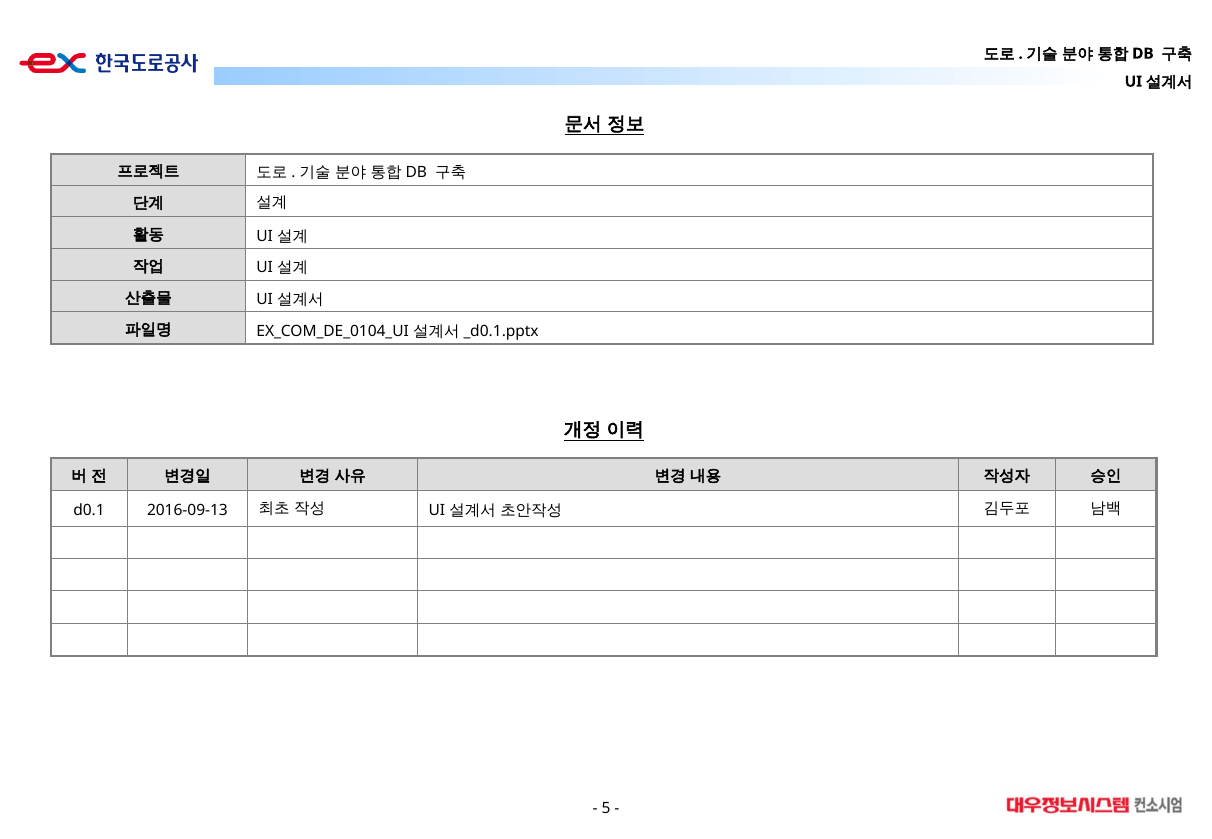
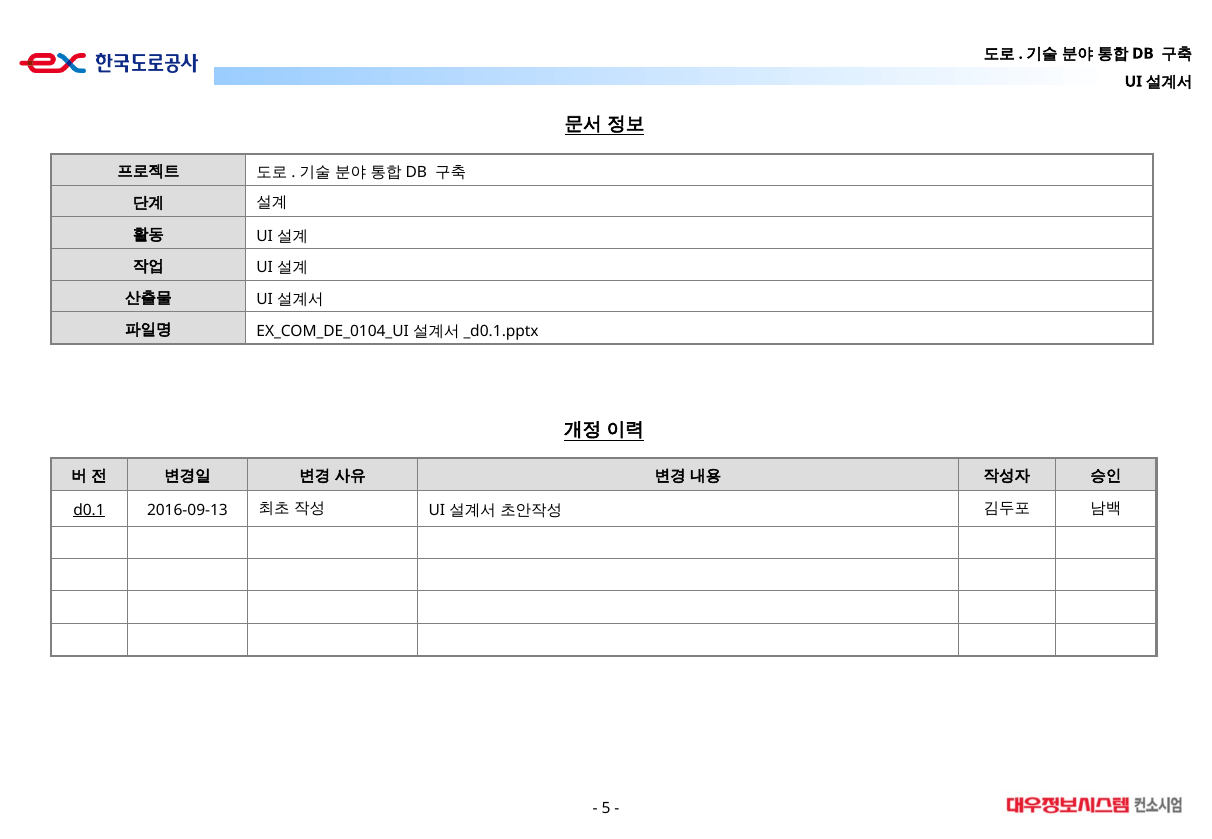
d0.1 underline: none -> present (89, 510)
